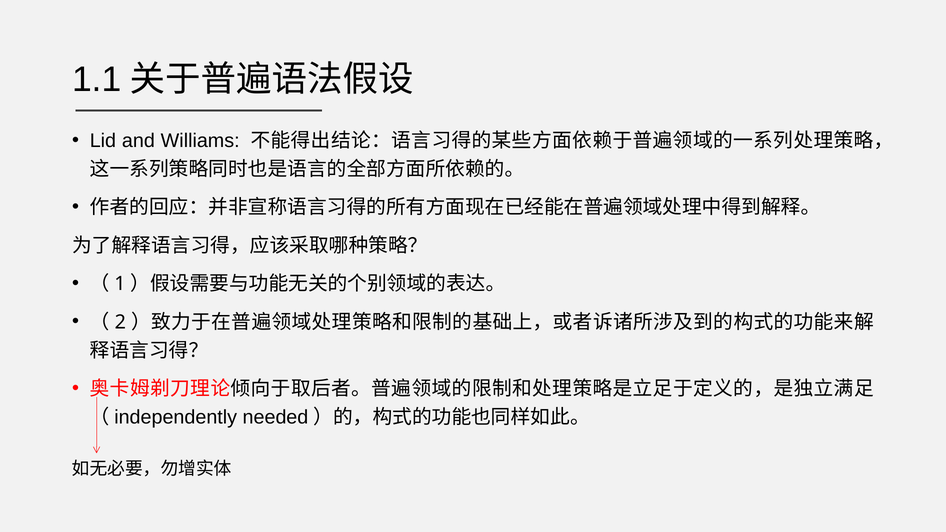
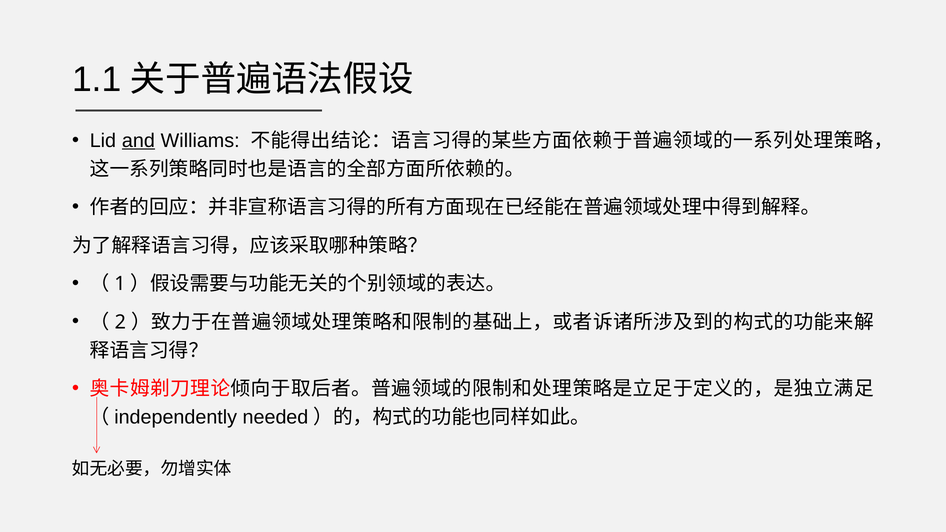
and underline: none -> present (138, 141)
